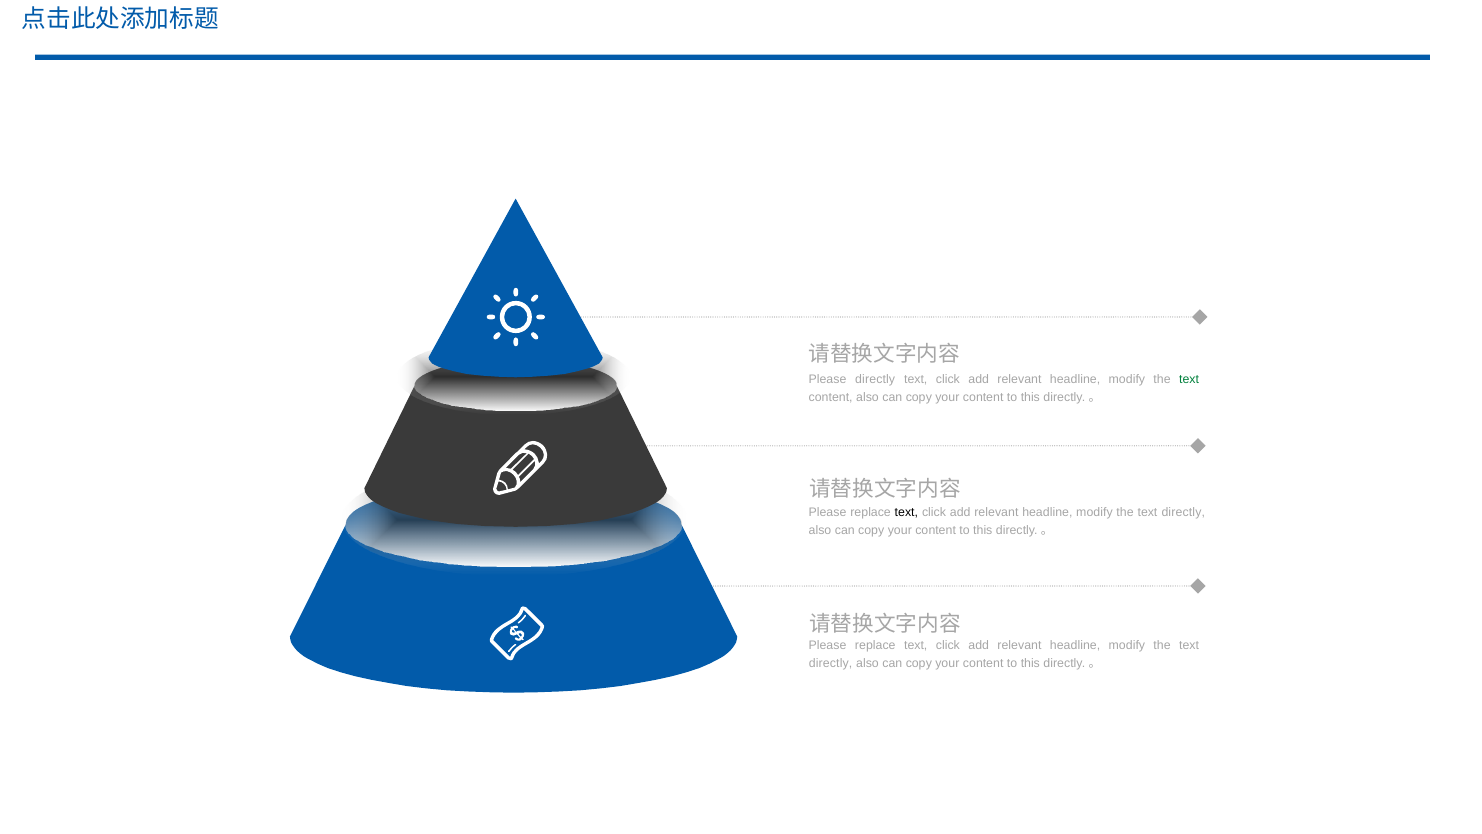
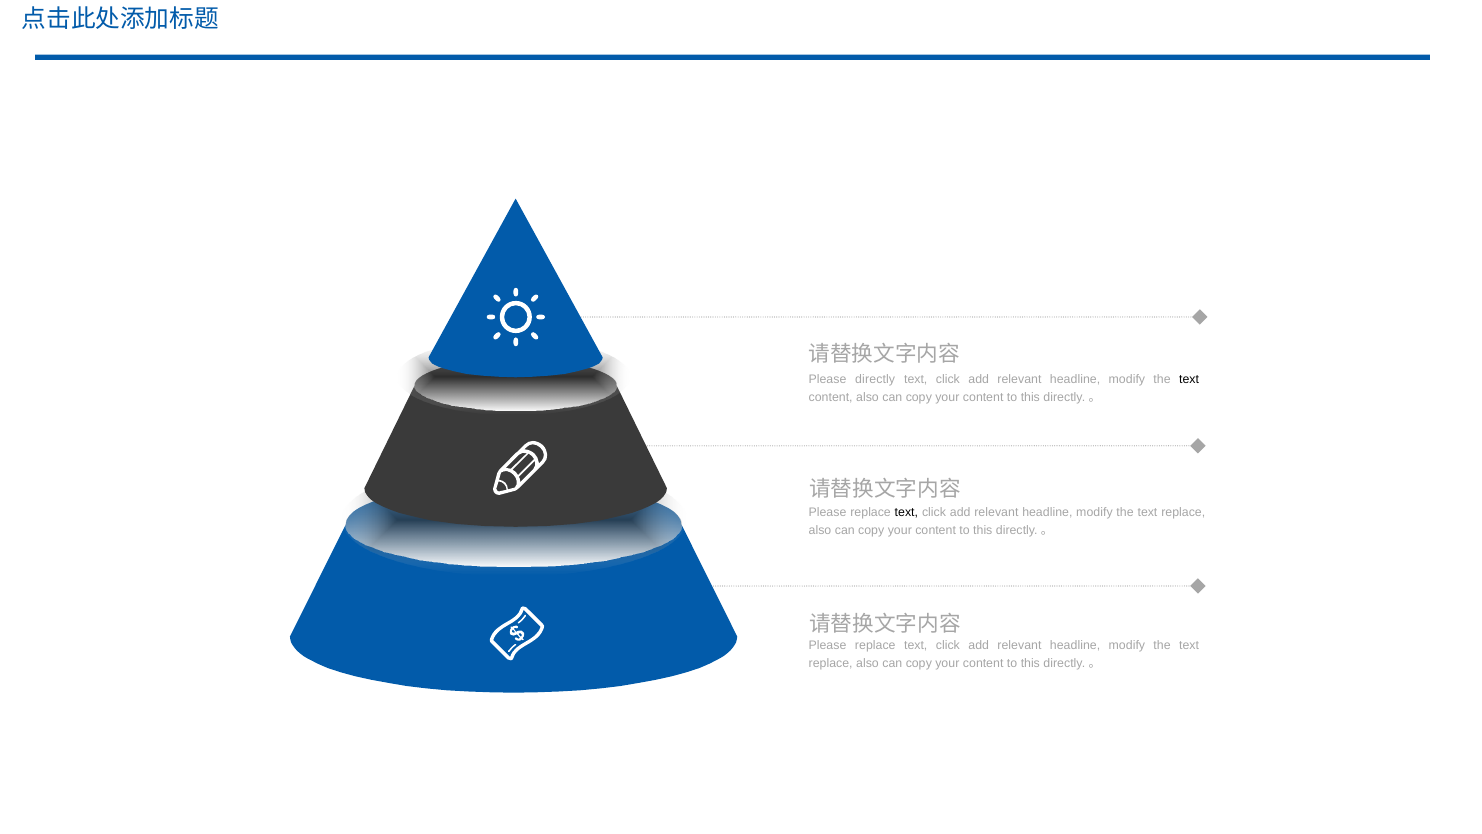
text colour: green -> black (1189, 379)
directly: directly -> replace (1183, 512)
directly: directly -> replace (831, 663)
